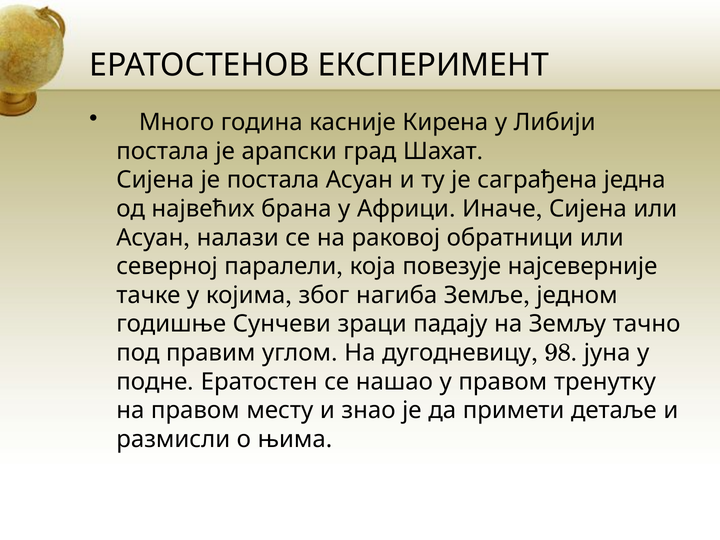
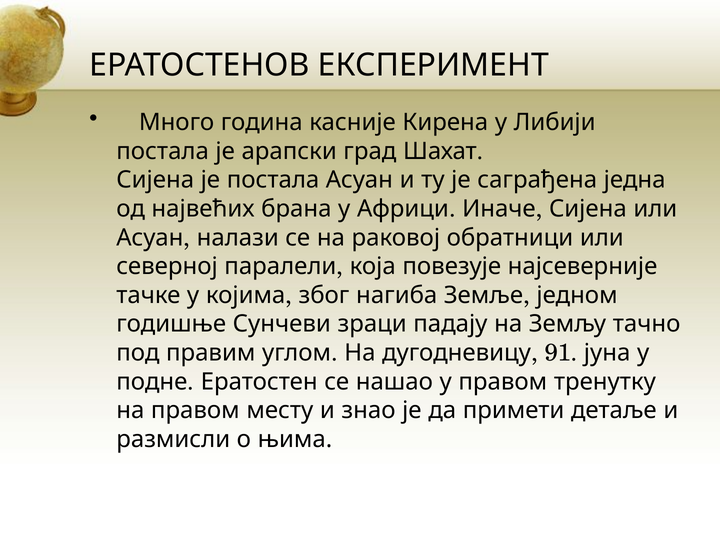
98: 98 -> 91 (561, 353)
